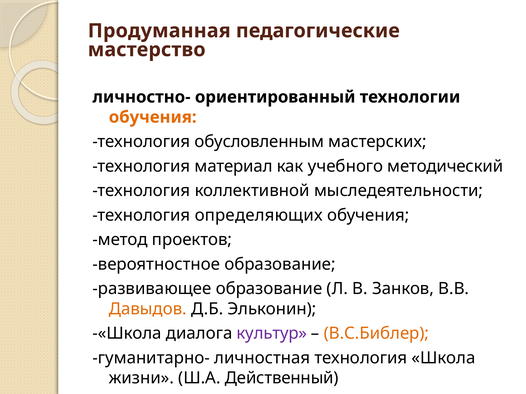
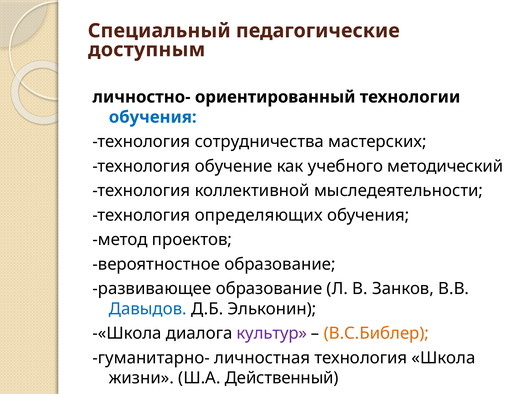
Продуманная: Продуманная -> Специальный (159, 31)
мастерство: мастерство -> доступным (147, 50)
обучения colour: orange -> blue (153, 117)
обусловленным: обусловленным -> сотрудничества (259, 142)
материал: материал -> обучение (234, 166)
Давыдов colour: orange -> blue (148, 309)
